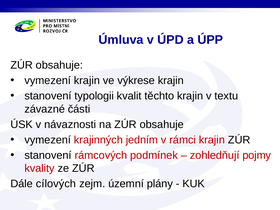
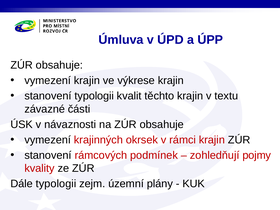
jedním: jedním -> okrsek (142, 140)
Dále cílových: cílových -> typologii (56, 184)
